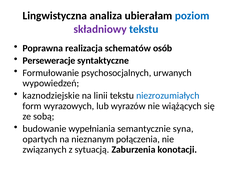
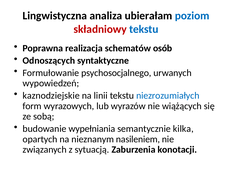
składniowy colour: purple -> red (100, 29)
Perseweracje: Perseweracje -> Odnoszących (49, 61)
psychosocjalnych: psychosocjalnych -> psychosocjalnego (116, 73)
syna: syna -> kilka (183, 129)
połączenia: połączenia -> nasileniem (138, 139)
